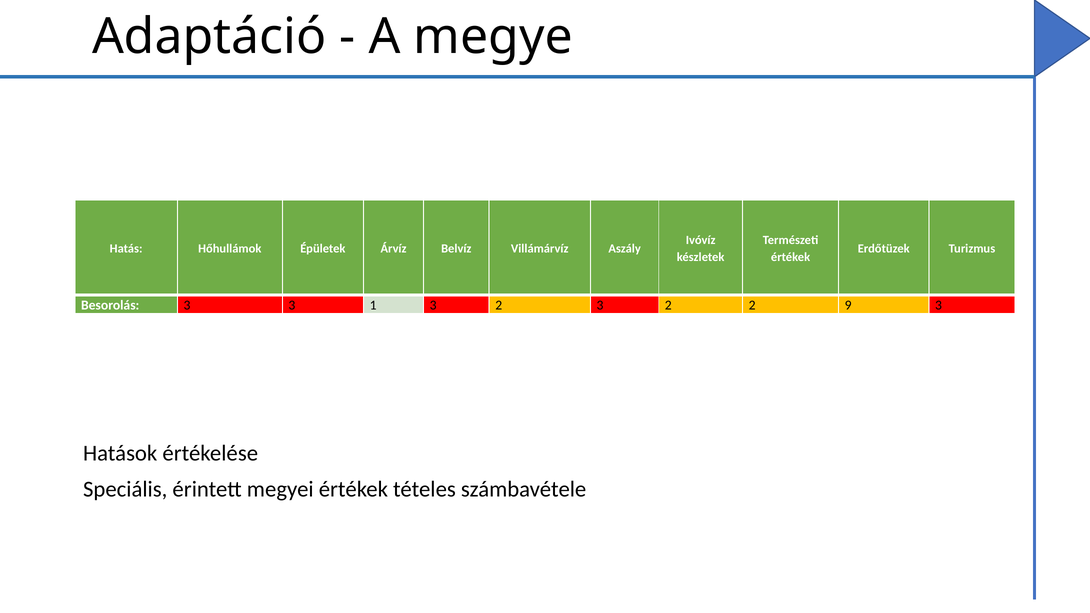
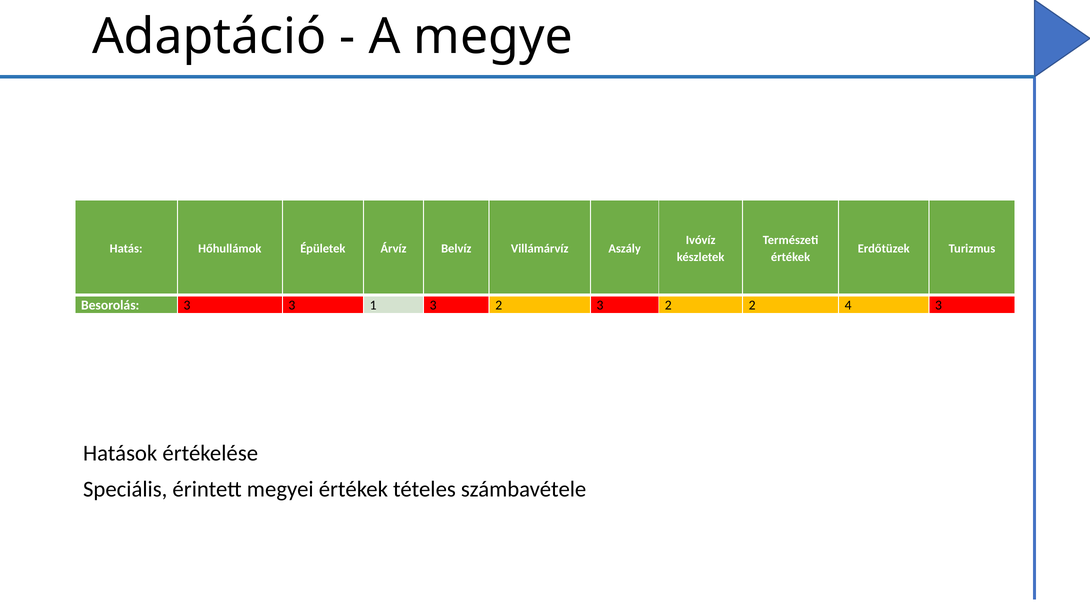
9: 9 -> 4 (848, 306)
